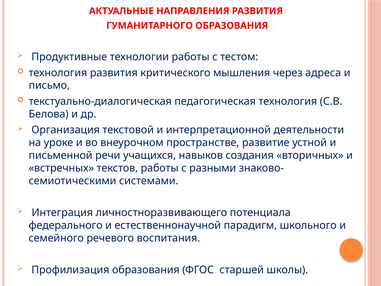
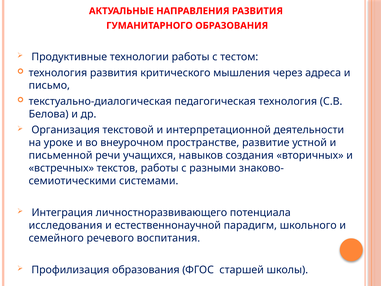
федерального: федерального -> исследования (66, 225)
